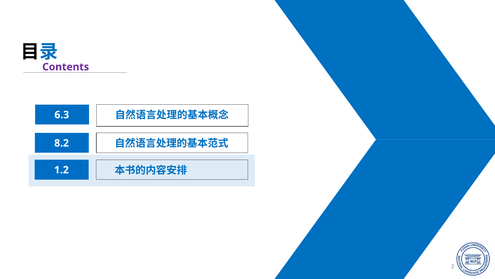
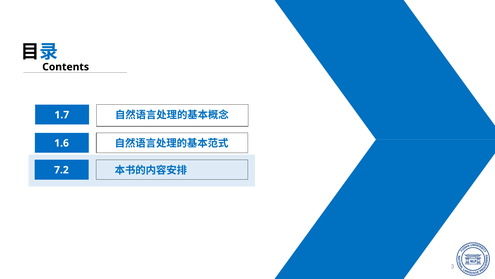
Contents colour: purple -> black (66, 67)
6.3: 6.3 -> 1.7 (62, 115)
8.2: 8.2 -> 1.6 (62, 143)
1.2: 1.2 -> 7.2 (61, 170)
